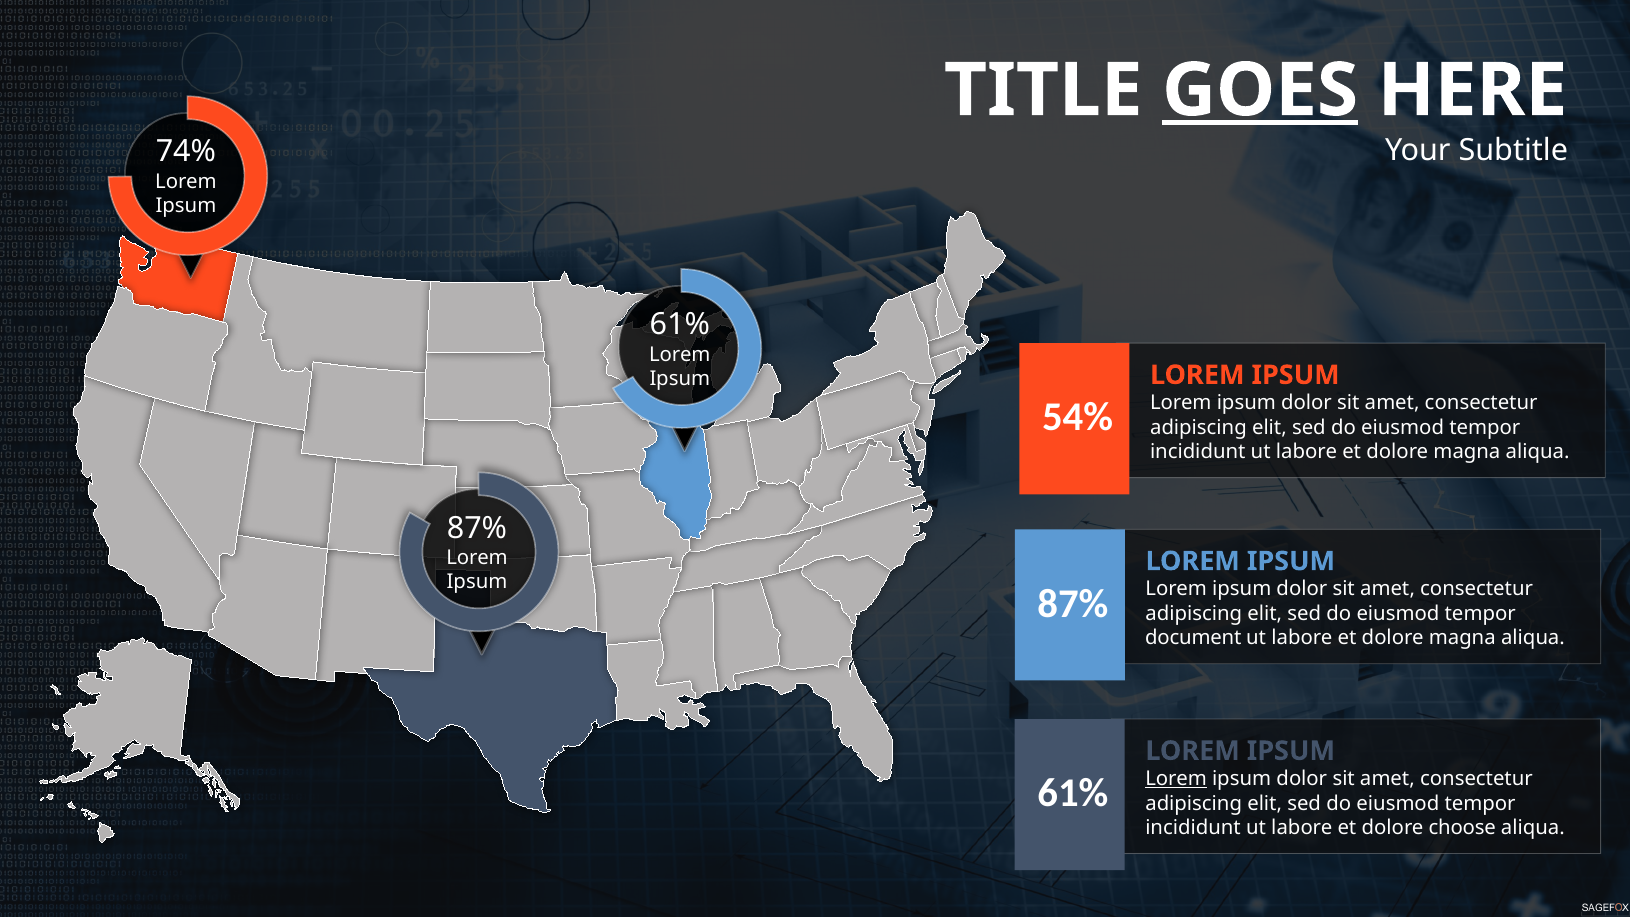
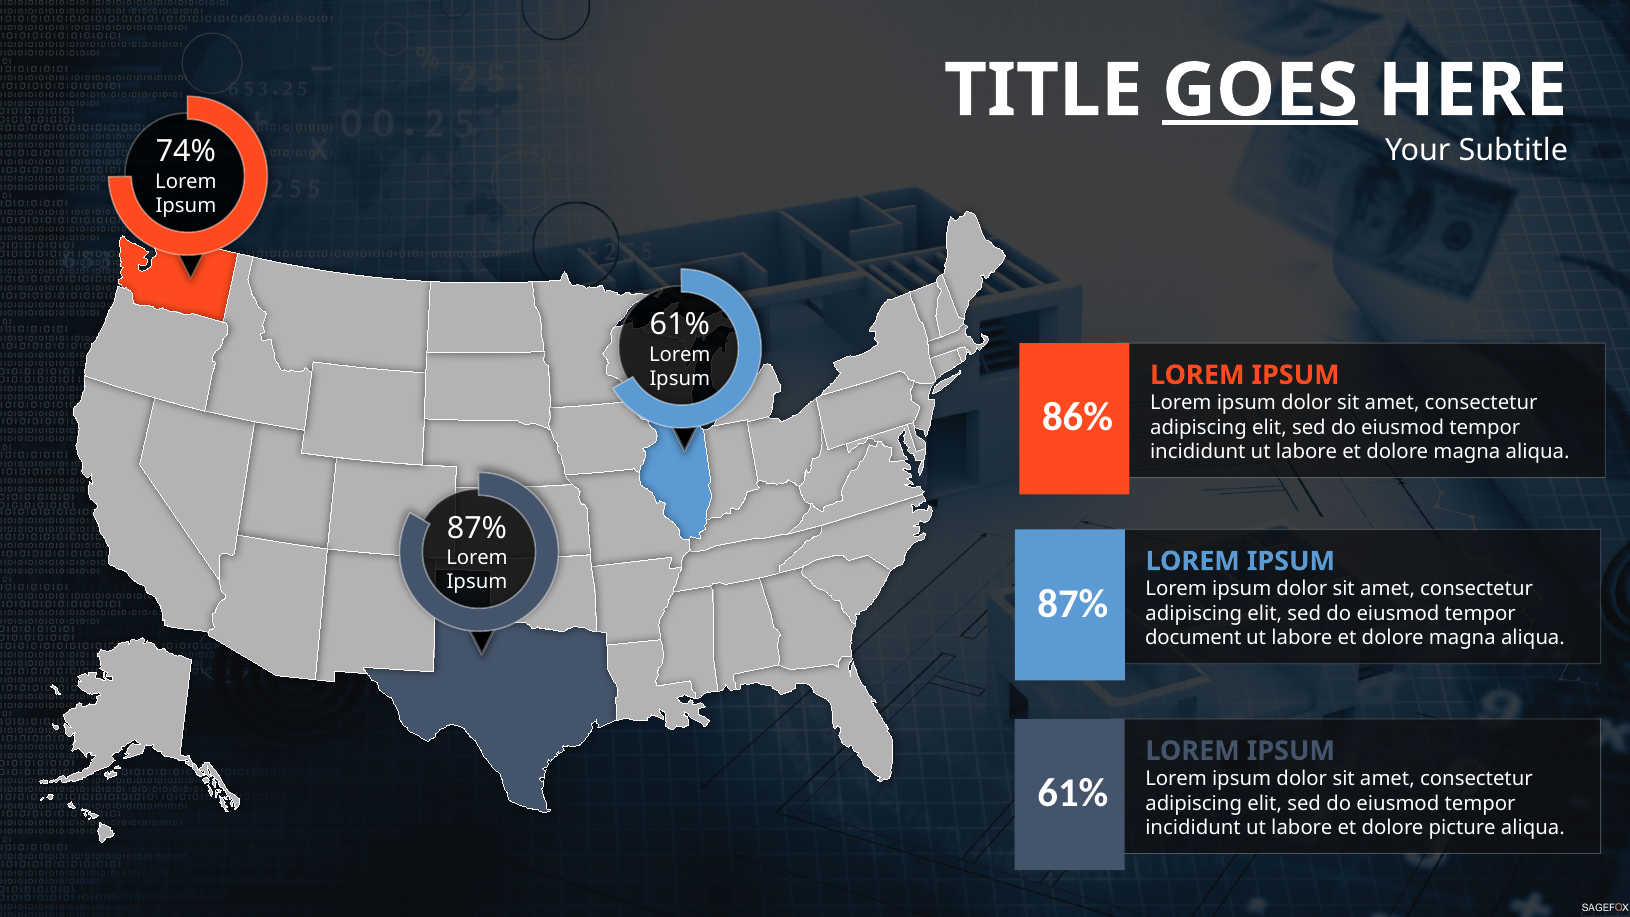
54%: 54% -> 86% (1078, 417)
Lorem underline: present -> none (1176, 779)
choose: choose -> picture (1462, 828)
